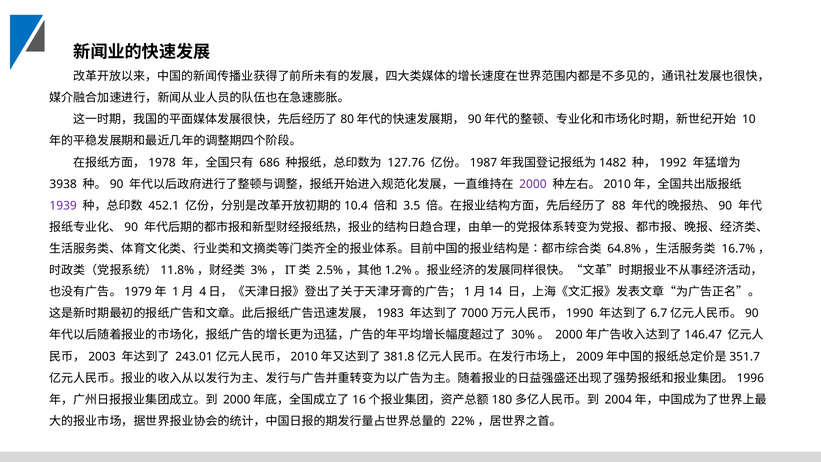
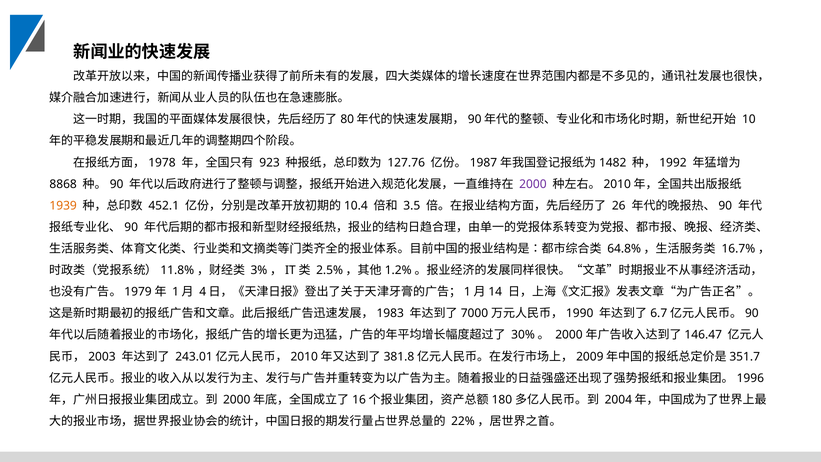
686: 686 -> 923 (270, 162)
3938: 3938 -> 8868 (63, 184)
1939 colour: purple -> orange (63, 206)
88: 88 -> 26 (619, 206)
